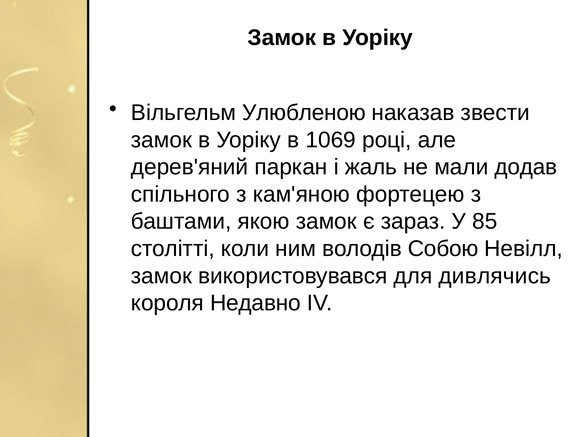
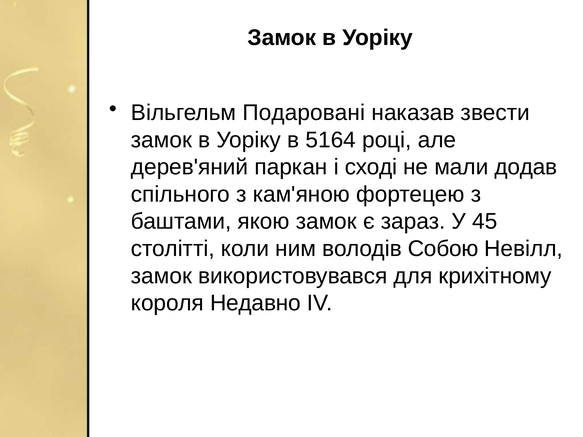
Улюбленою: Улюбленою -> Подаровані (304, 113)
1069: 1069 -> 5164 (331, 140)
жаль: жаль -> сході (371, 167)
85: 85 -> 45 (485, 222)
дивлячись: дивлячись -> крихітному (495, 276)
